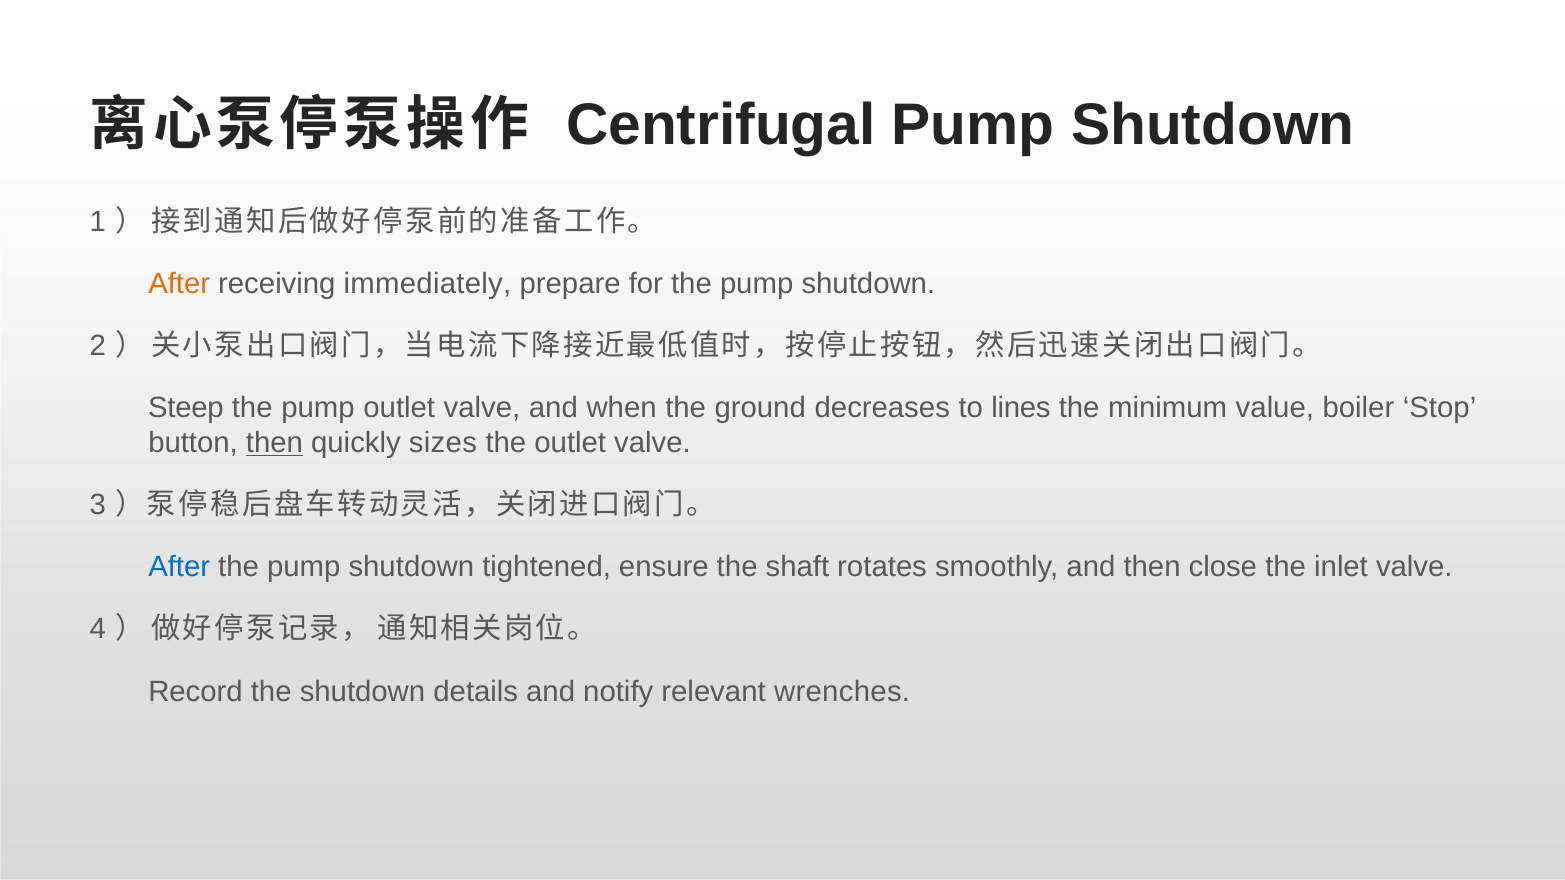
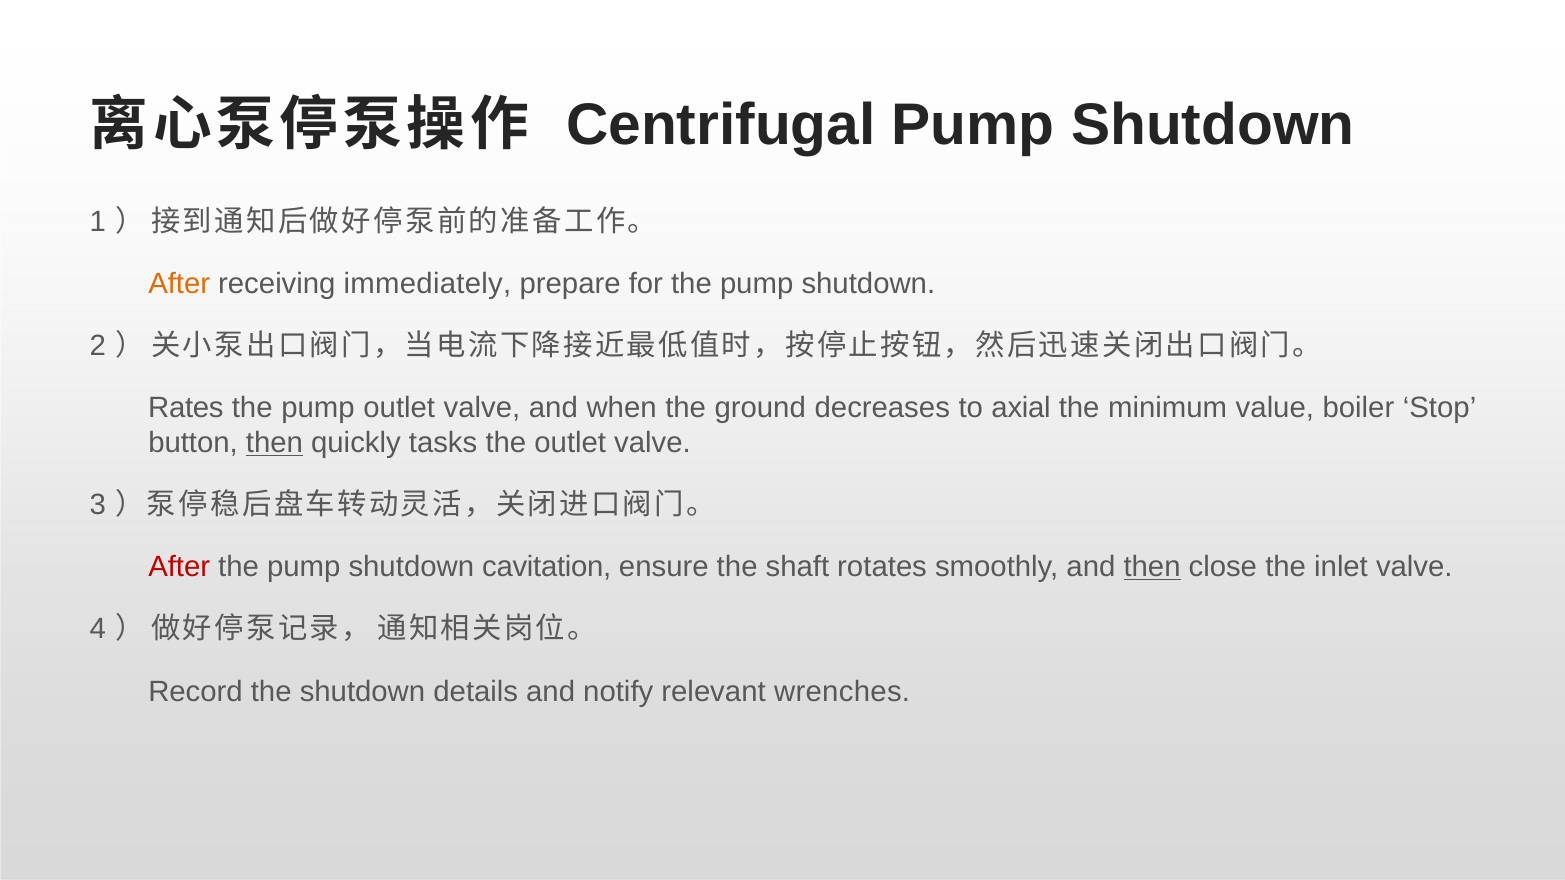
Steep: Steep -> Rates (186, 408)
lines: lines -> axial (1021, 408)
sizes: sizes -> tasks (443, 443)
After colour: blue -> red (179, 567)
tightened: tightened -> cavitation (547, 567)
then underline: none -> present (1152, 567)
